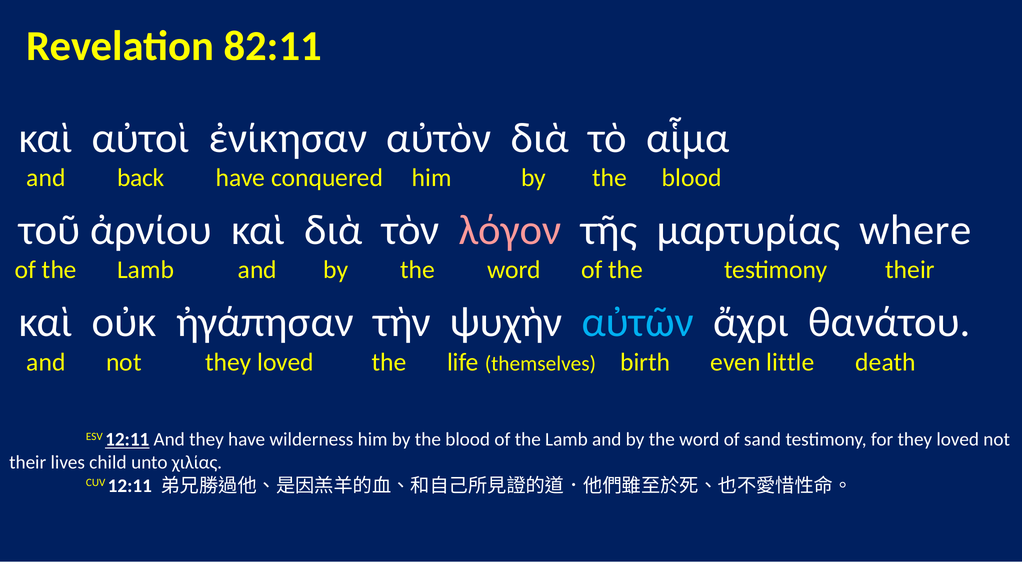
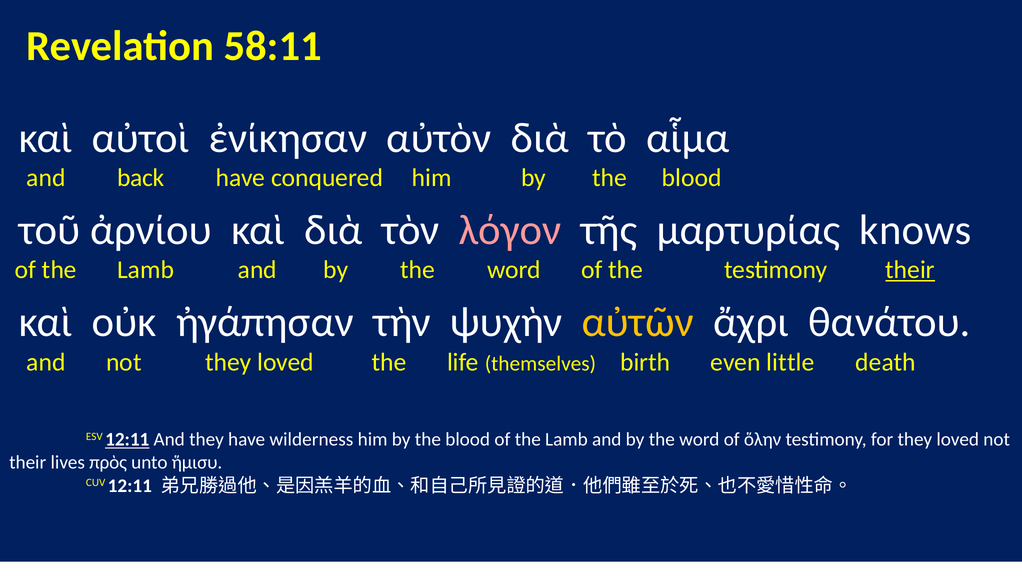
82:11: 82:11 -> 58:11 (273, 46)
where: where -> knows (916, 230)
their underline: none -> present (910, 270)
αὐτῶν colour: light blue -> yellow (638, 322)
sand: sand -> ὅλην (763, 440)
child: child -> πρὸς (108, 463)
χιλίας: χιλίας -> ἥμισυ (197, 463)
